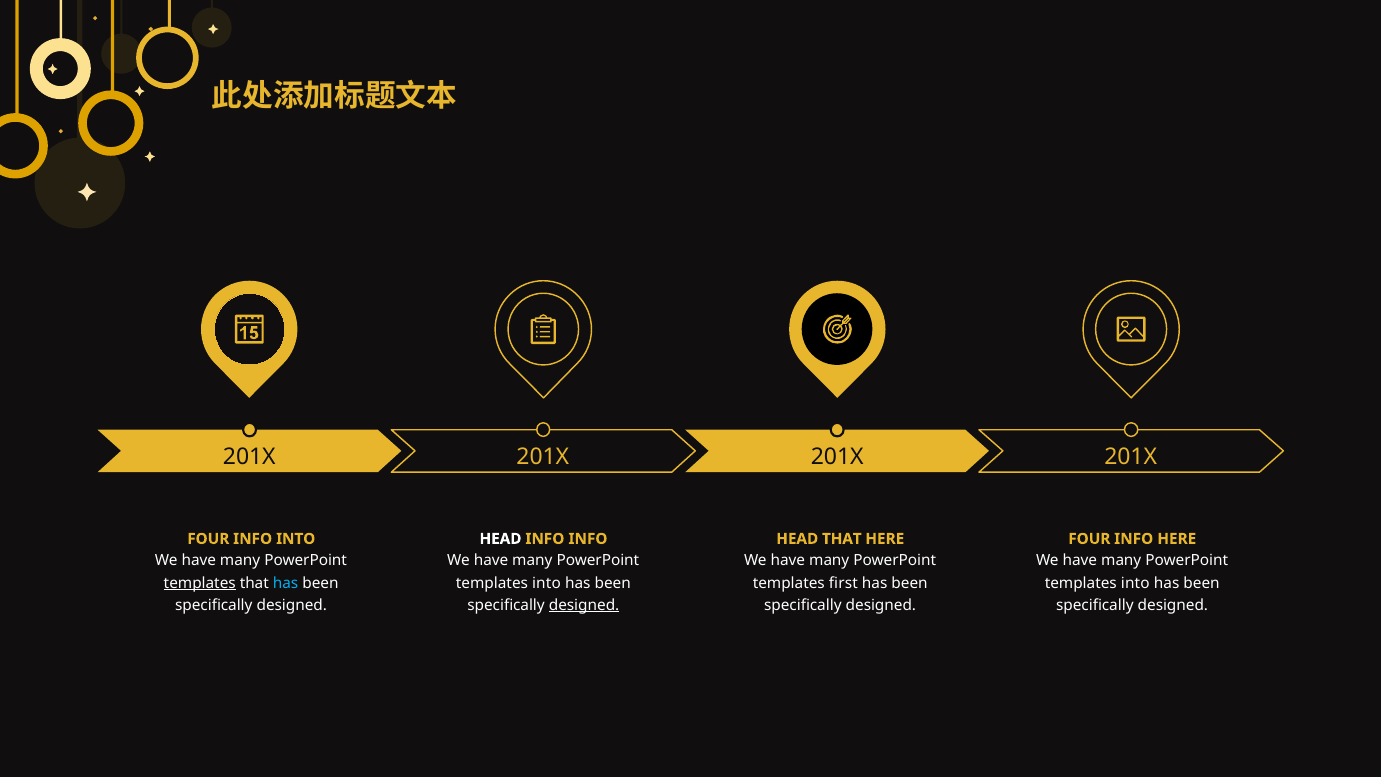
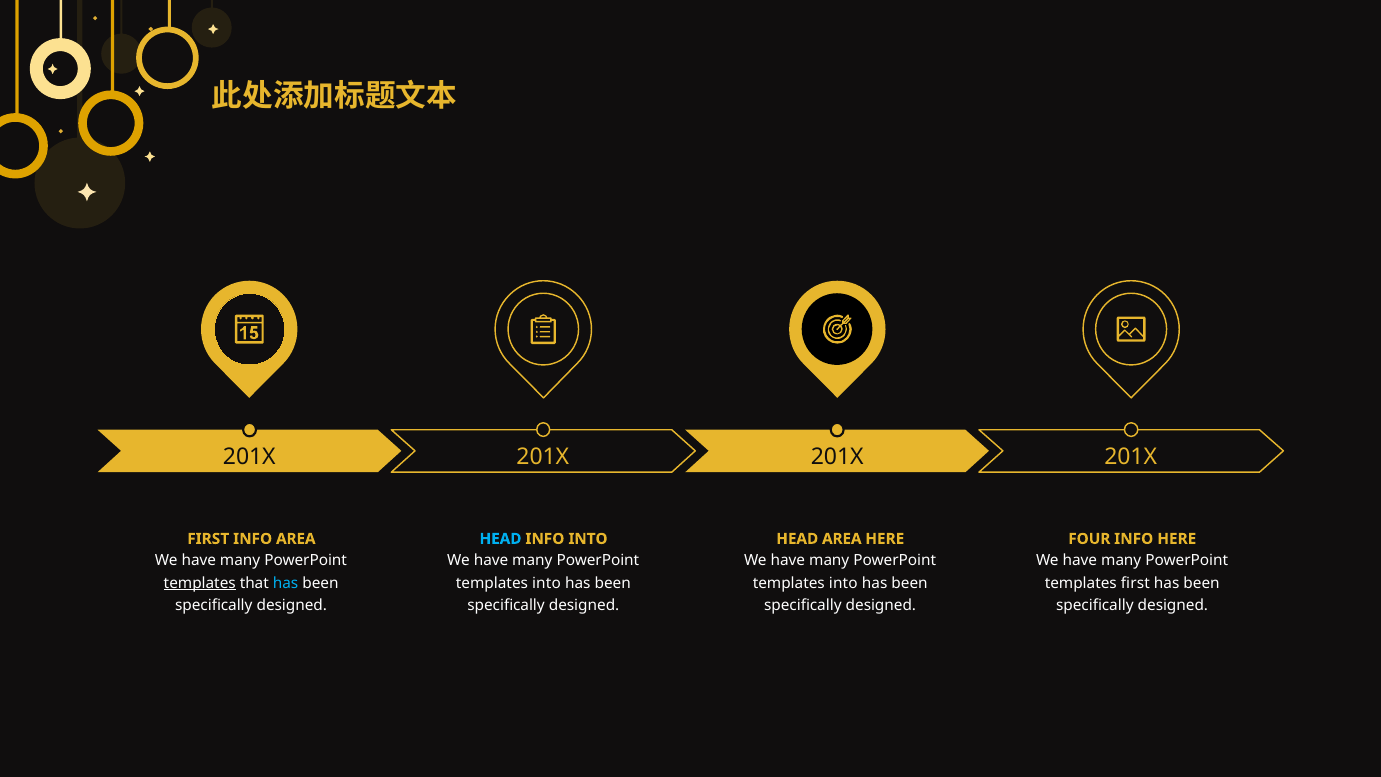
FOUR: FOUR -> FIRST (208, 539)
INFO INTO: INTO -> AREA (296, 539)
HEAD colour: white -> light blue (500, 539)
INFO INFO: INFO -> INTO (588, 539)
HEAD THAT: THAT -> AREA (842, 539)
first: first -> into (843, 583)
into: into -> first (1135, 583)
designed underline: present -> none (584, 605)
